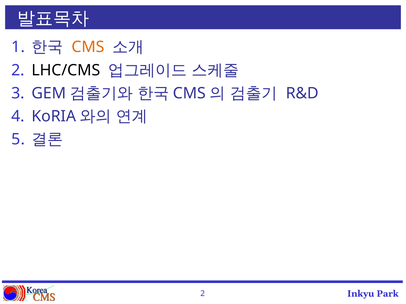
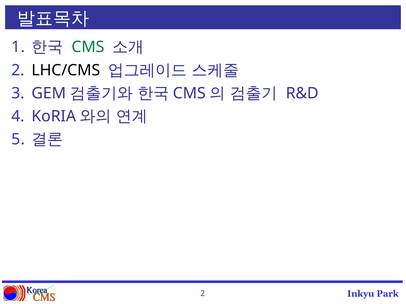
CMS colour: orange -> green (88, 47)
